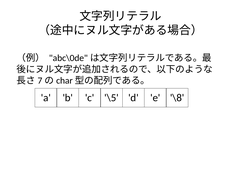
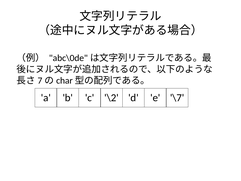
\5: \5 -> \2 (112, 98)
\8: \8 -> \7 (177, 98)
